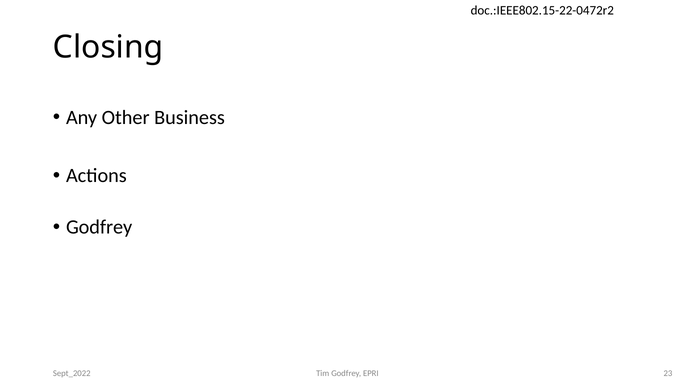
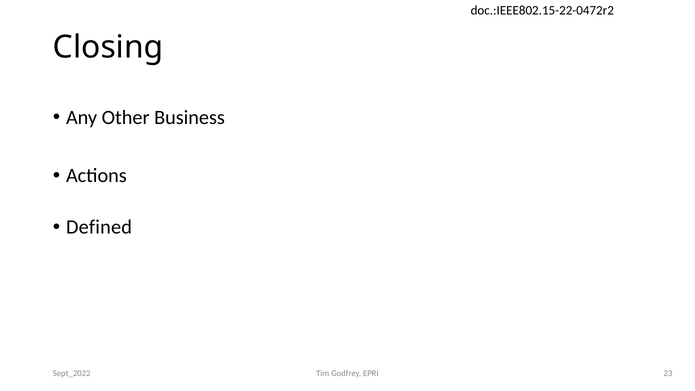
Godfrey: Godfrey -> Defined (99, 227)
